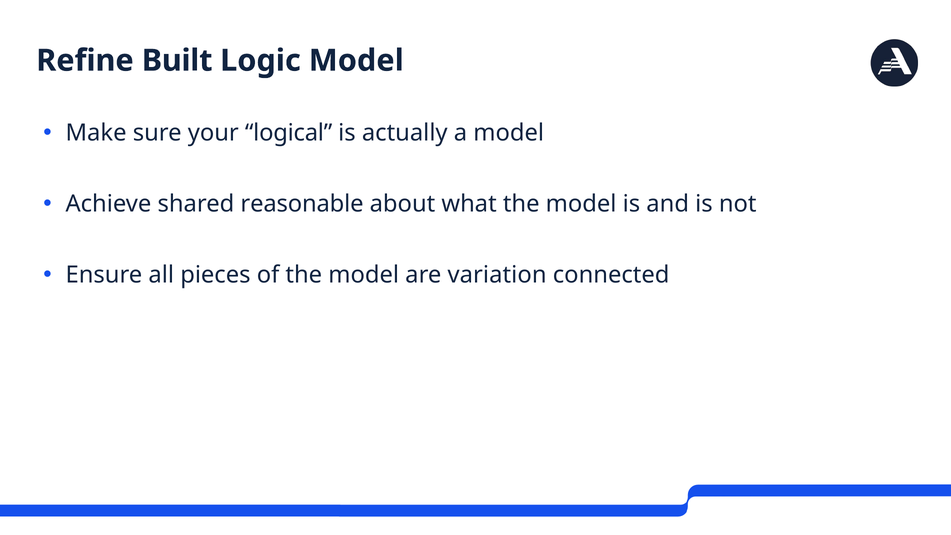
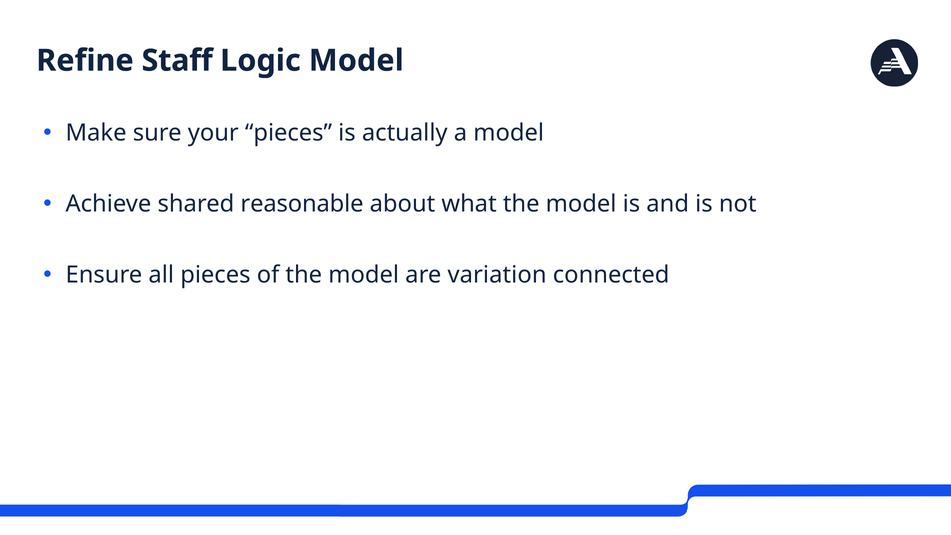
Built: Built -> Staff (177, 61)
your logical: logical -> pieces (289, 133)
